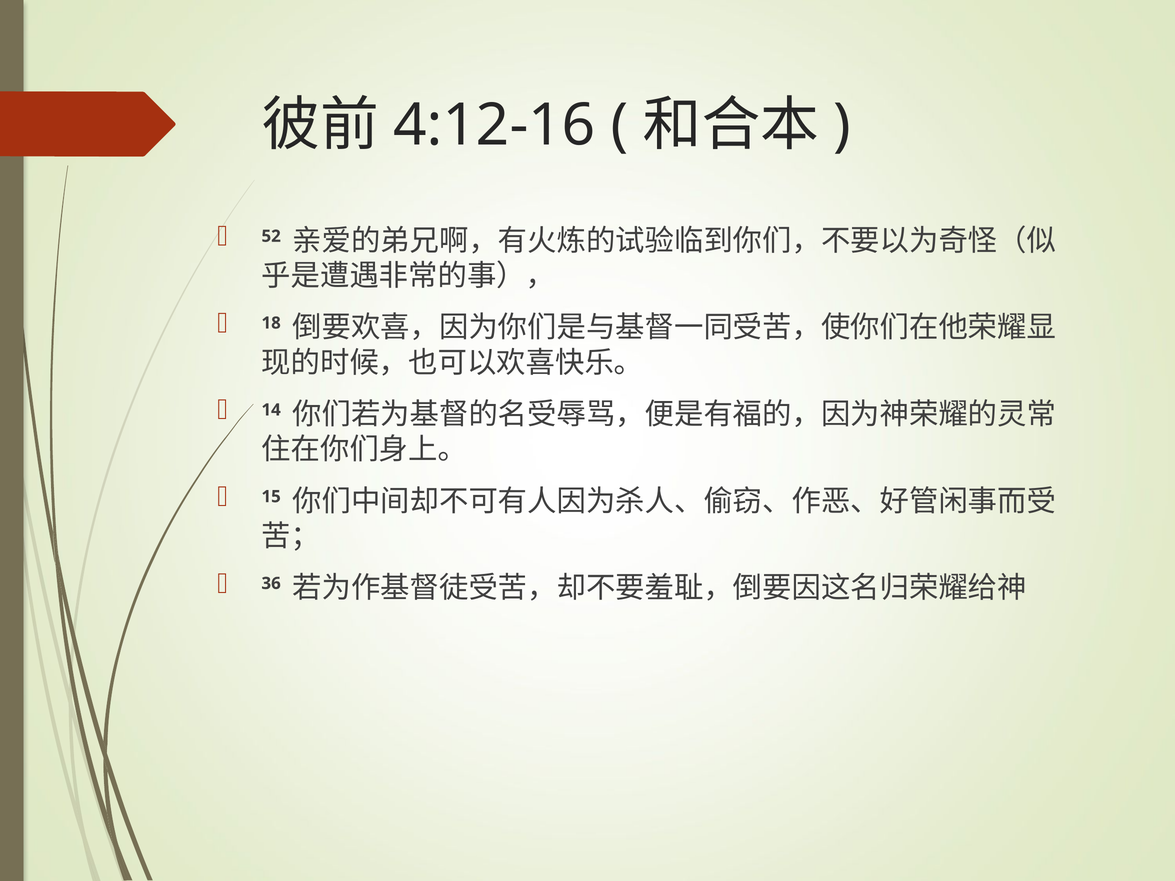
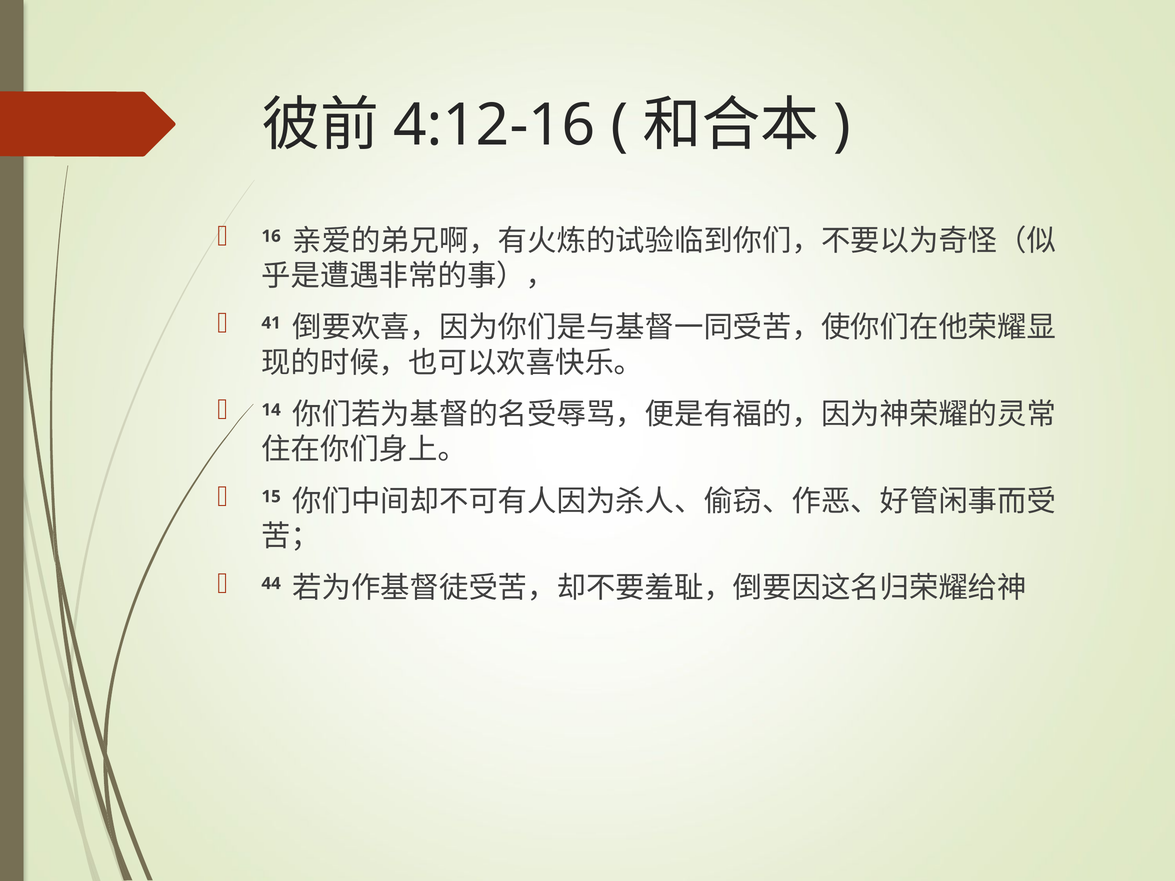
52: 52 -> 16 (271, 236)
18: 18 -> 41 (271, 323)
36: 36 -> 44 (271, 584)
